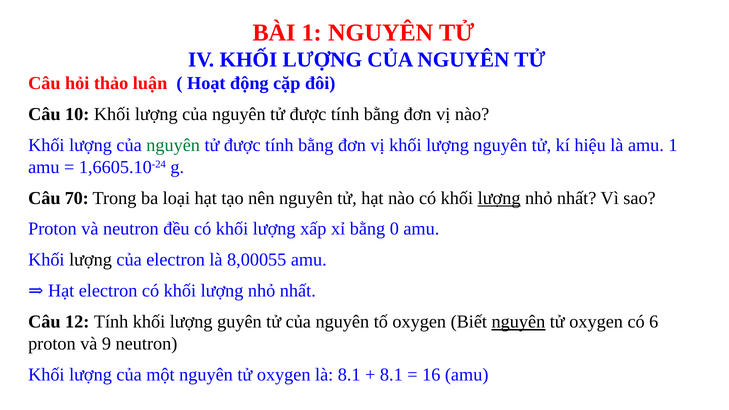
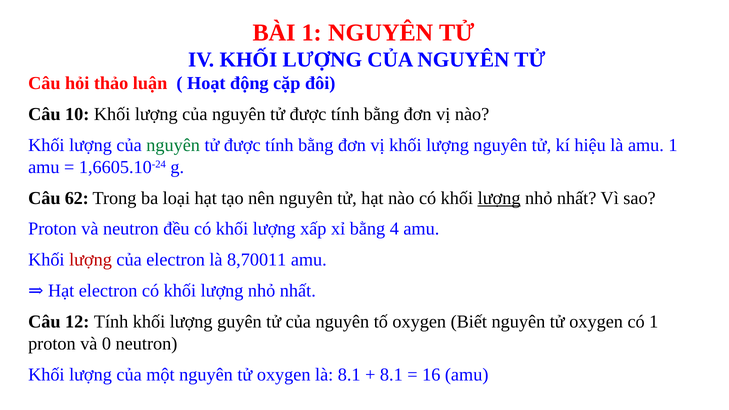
70: 70 -> 62 (77, 198)
0: 0 -> 4 (394, 229)
lượng colour: black -> red (91, 260)
8,00055: 8,00055 -> 8,70011 (257, 260)
nguyên underline: present -> none (518, 322)
có 6: 6 -> 1 (654, 322)
9: 9 -> 0 (106, 344)
